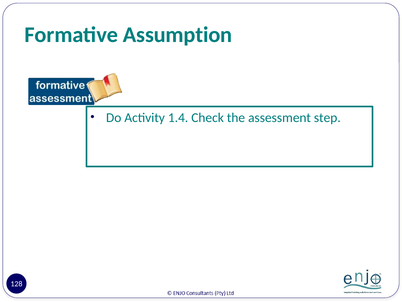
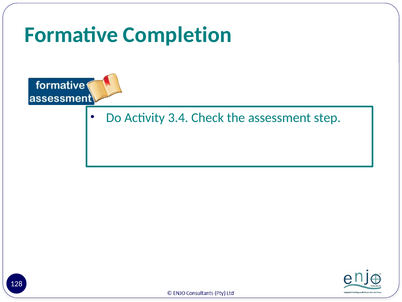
Assumption: Assumption -> Completion (177, 35)
1.4: 1.4 -> 3.4 (178, 117)
